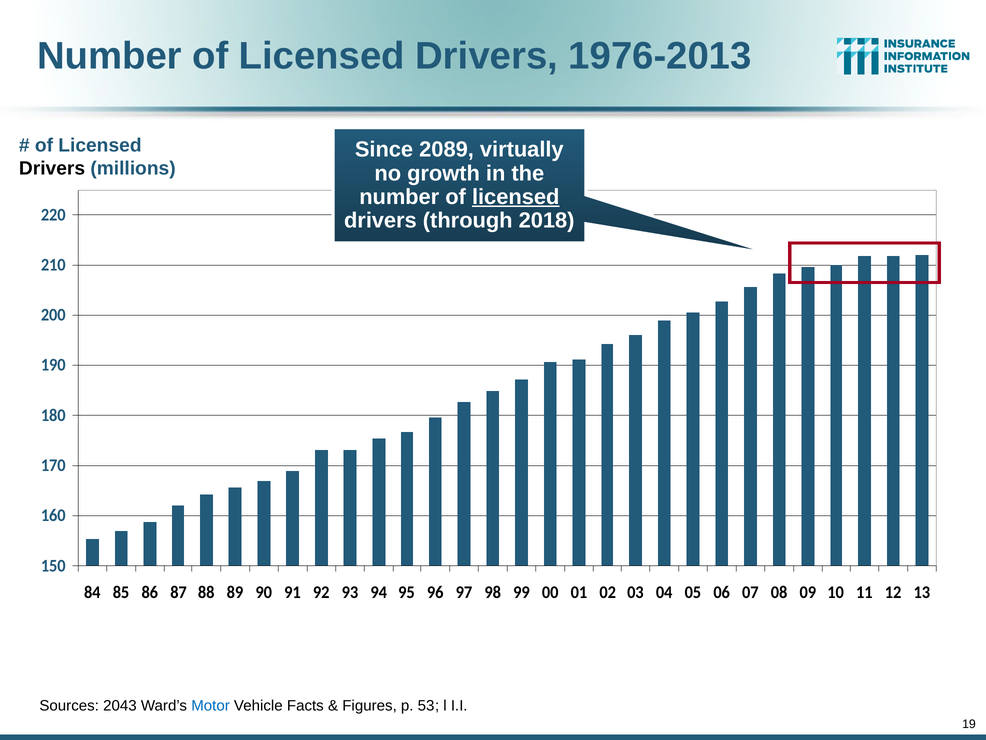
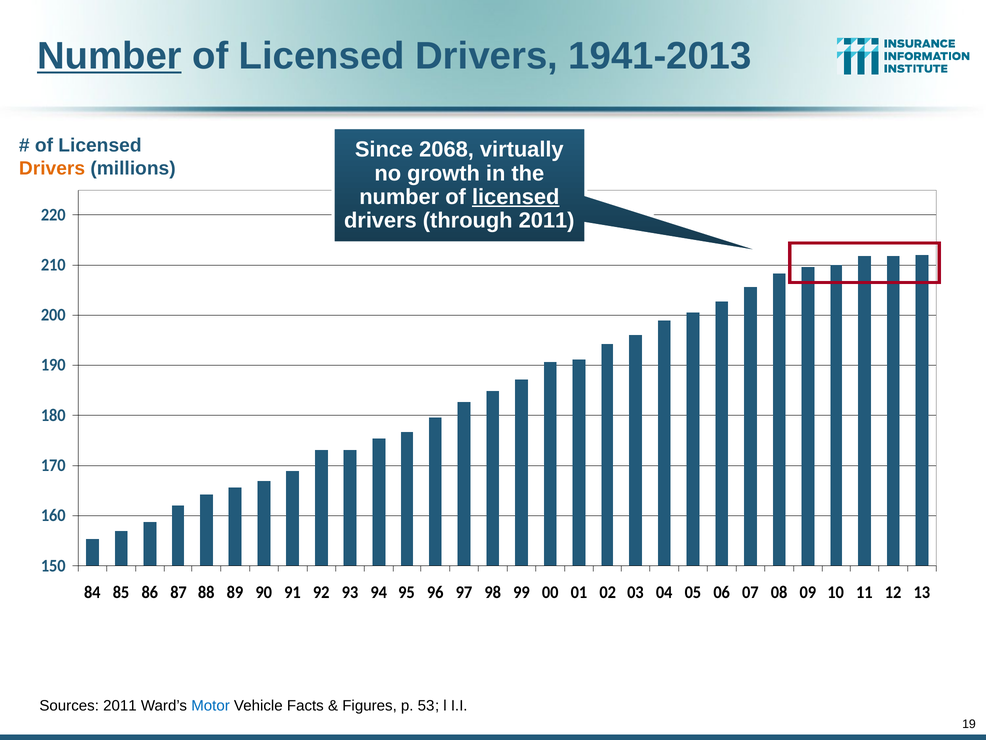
Number underline: none -> present (109, 56)
1976-2013: 1976-2013 -> 1941-2013 (660, 56)
2089: 2089 -> 2068 (447, 150)
Drivers colour: black -> orange (52, 168)
through 2018: 2018 -> 2011 (547, 220)
Sources 2043: 2043 -> 2011 (120, 705)
